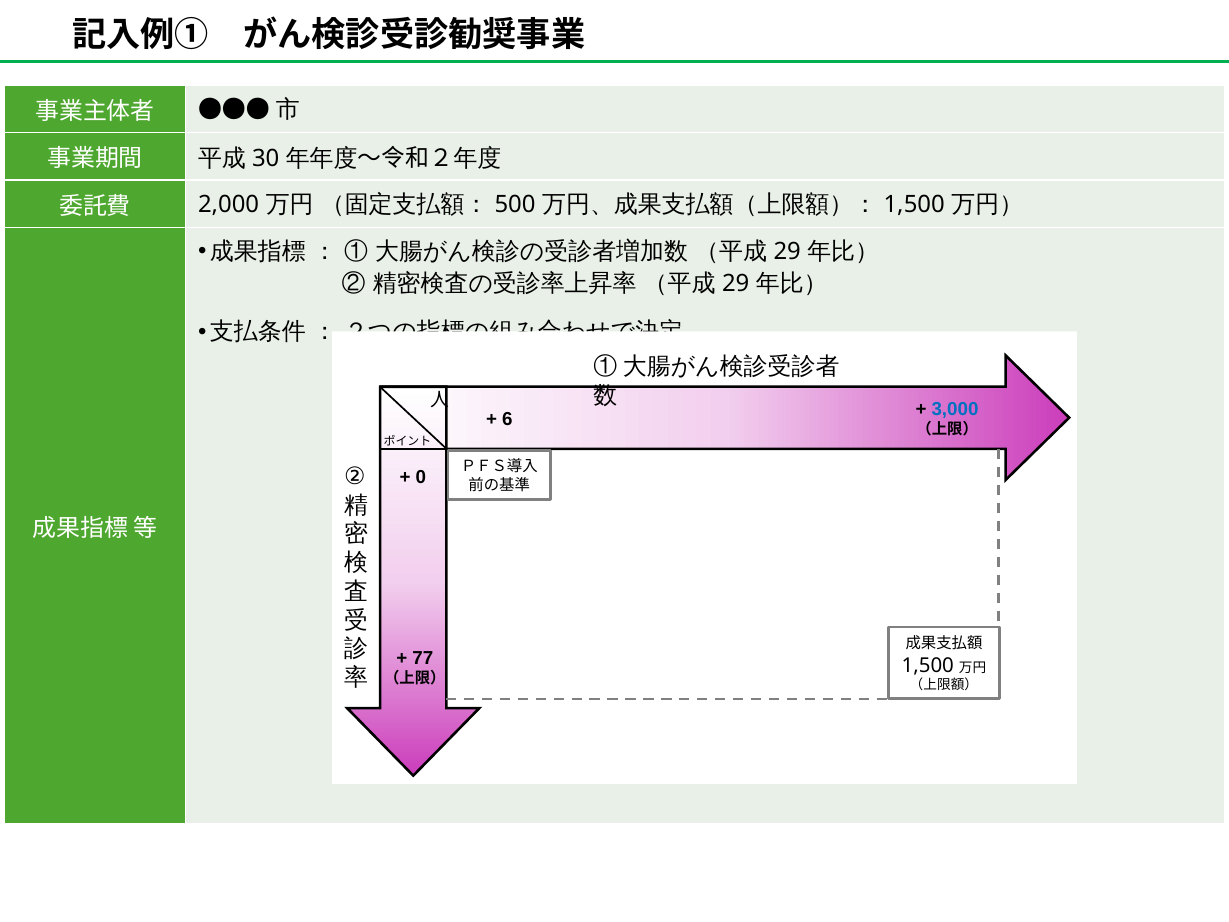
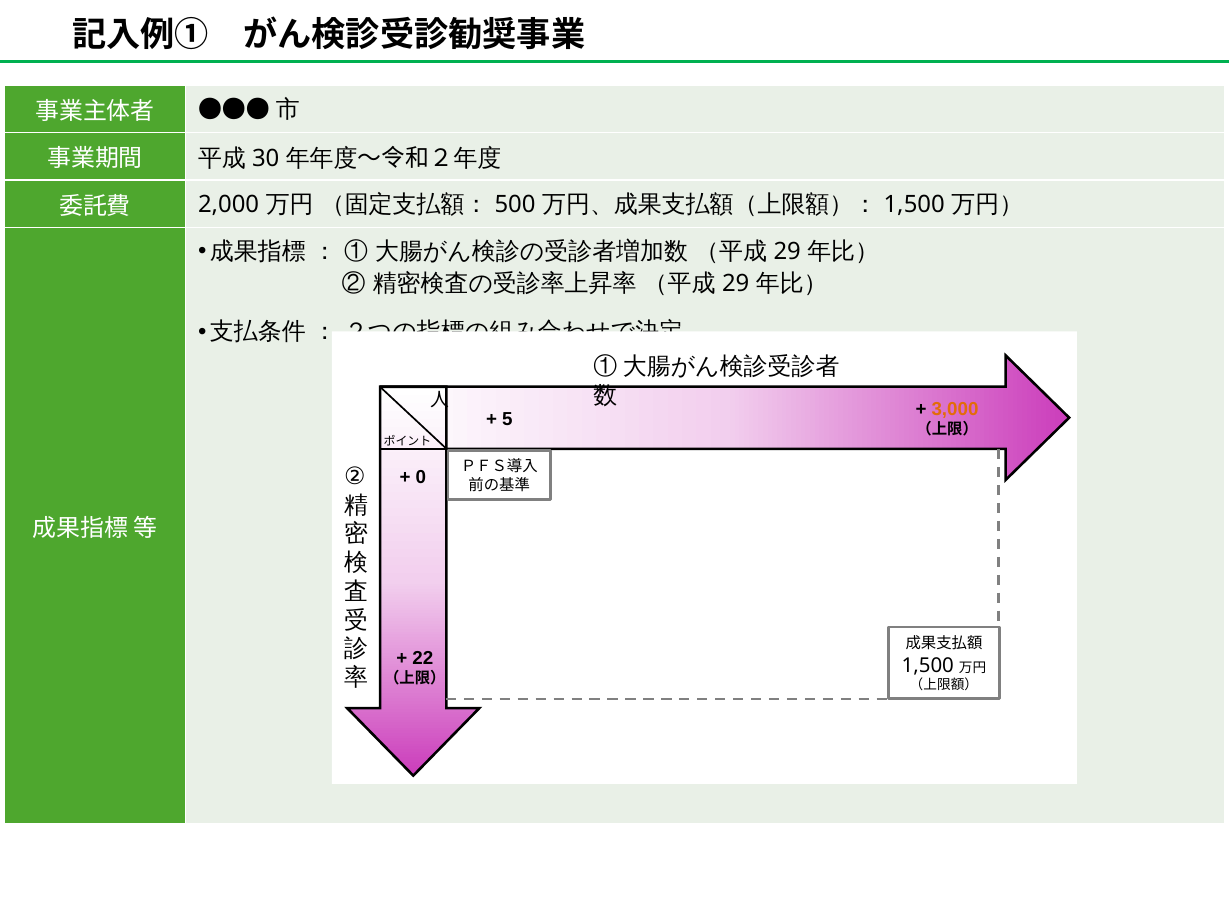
3,000 colour: blue -> orange (955, 409)
6: 6 -> 5 (507, 419)
77: 77 -> 22 (423, 658)
